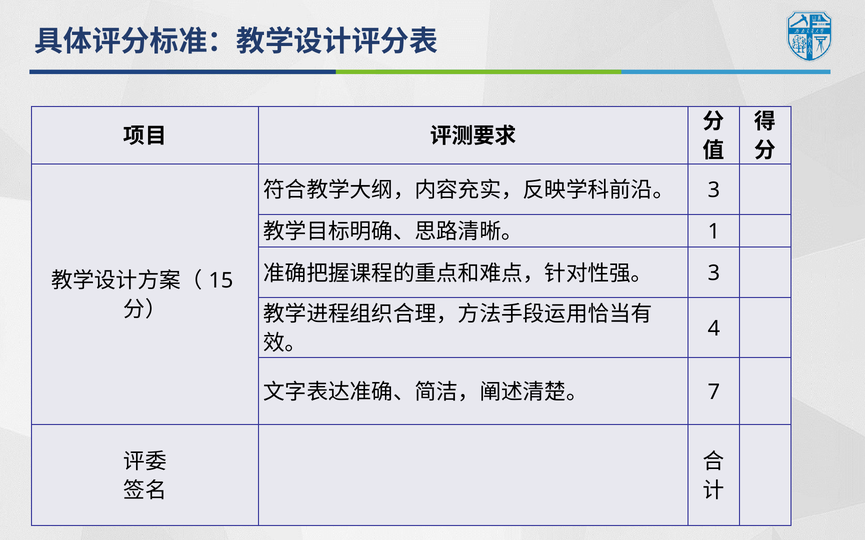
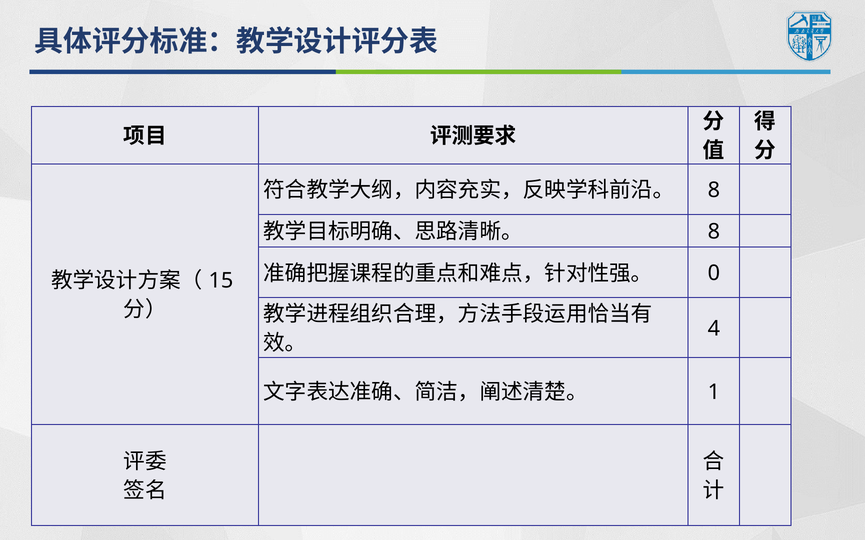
3: 3 -> 8 (714, 190)
1: 1 -> 8 (714, 232)
3: 3 -> 0 (714, 274)
7: 7 -> 1 (714, 392)
